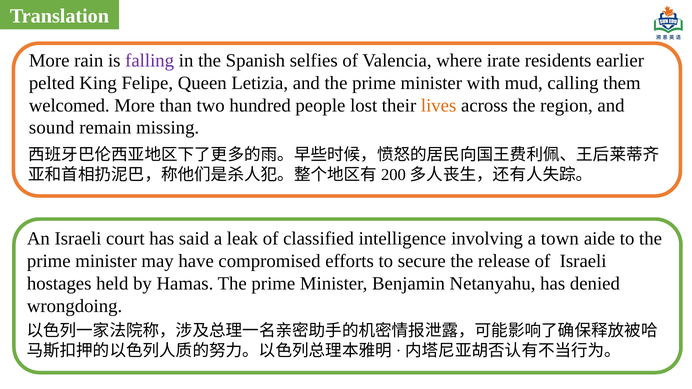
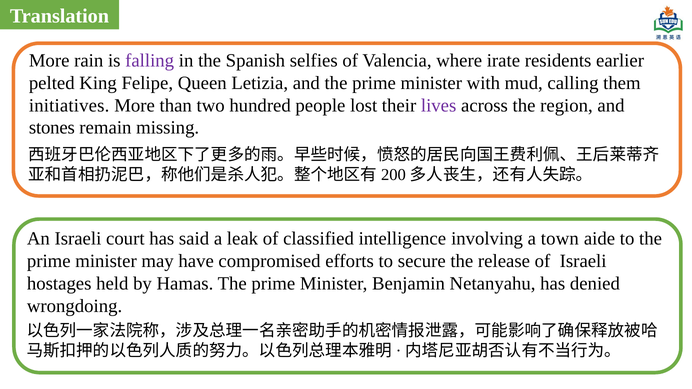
welcomed: welcomed -> initiatives (69, 105)
lives colour: orange -> purple (439, 105)
sound: sound -> stones (52, 128)
